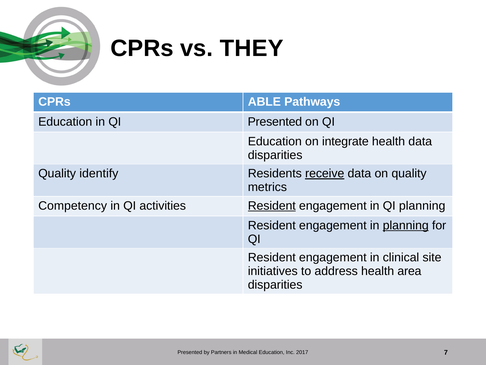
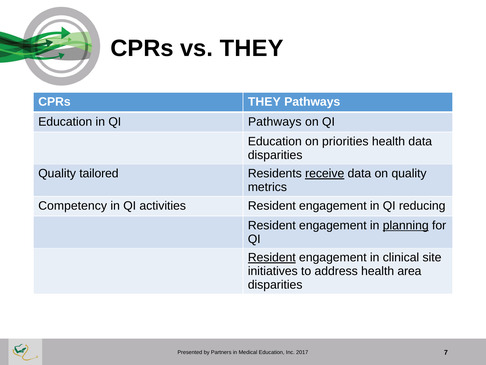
CPRs ABLE: ABLE -> THEY (264, 102)
QI Presented: Presented -> Pathways (275, 122)
integrate: integrate -> priorities (345, 141)
identify: identify -> tailored (99, 173)
Resident underline: present -> none (272, 205)
QI planning: planning -> reducing (422, 205)
Resident underline: none -> present (272, 257)
